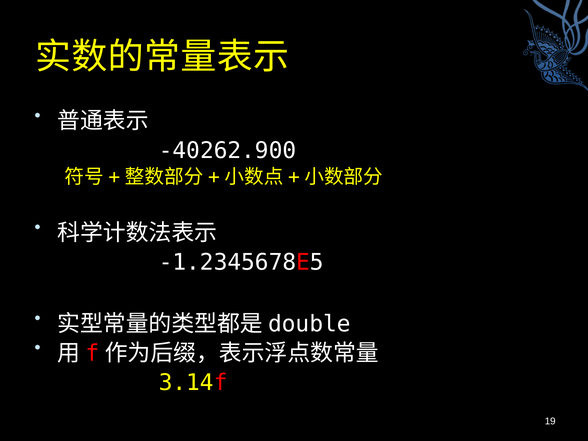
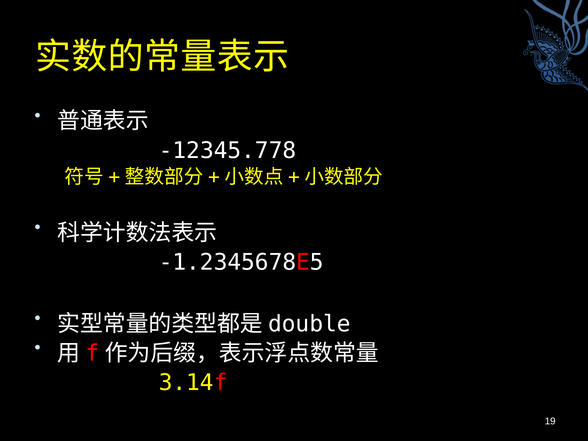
-40262.900: -40262.900 -> -12345.778 (228, 151)
